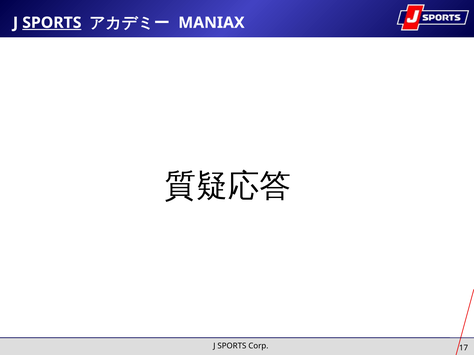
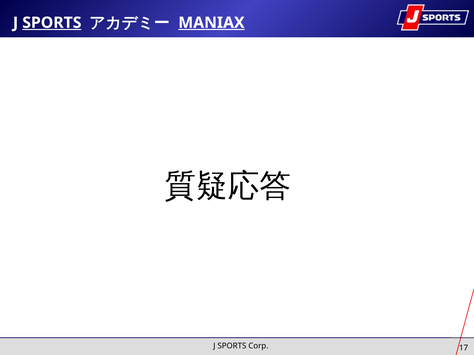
MANIAX underline: none -> present (211, 23)
